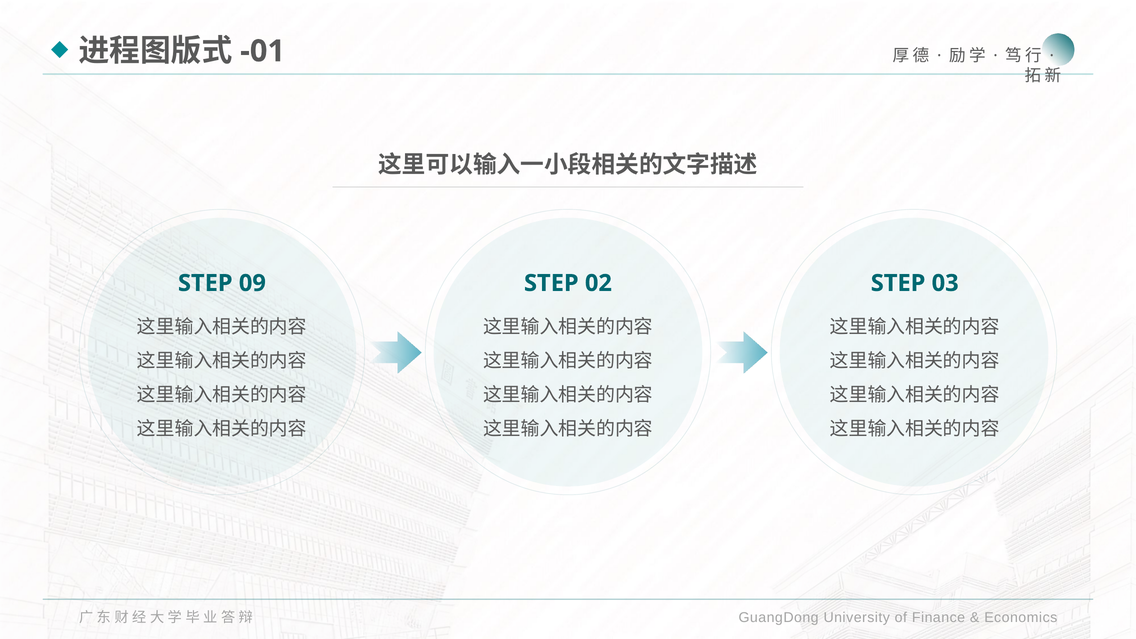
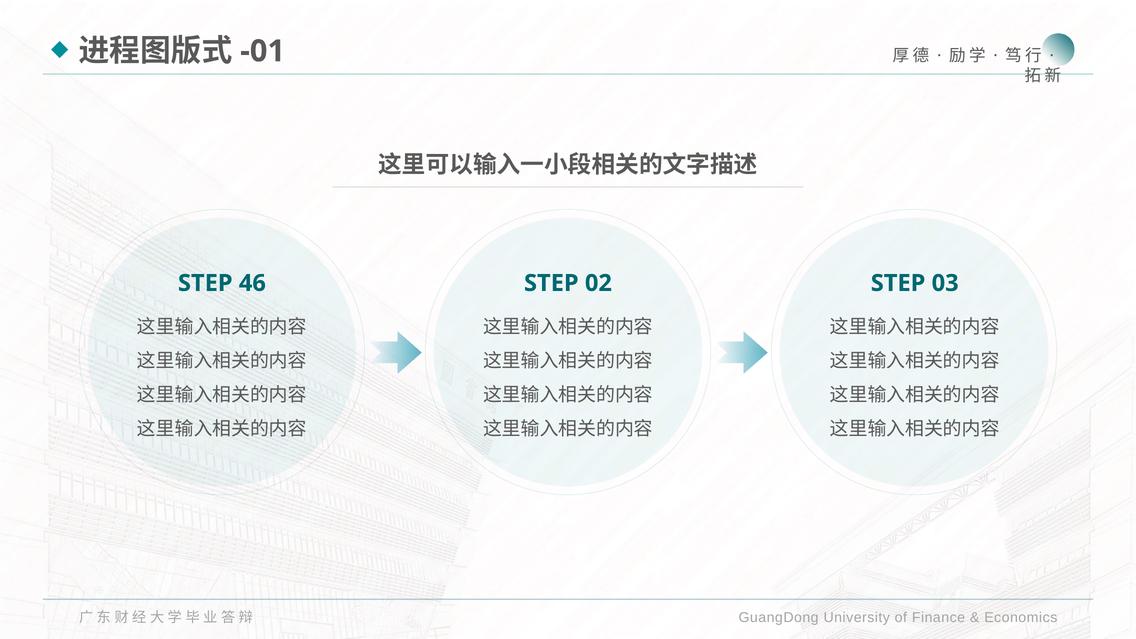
09: 09 -> 46 (252, 283)
